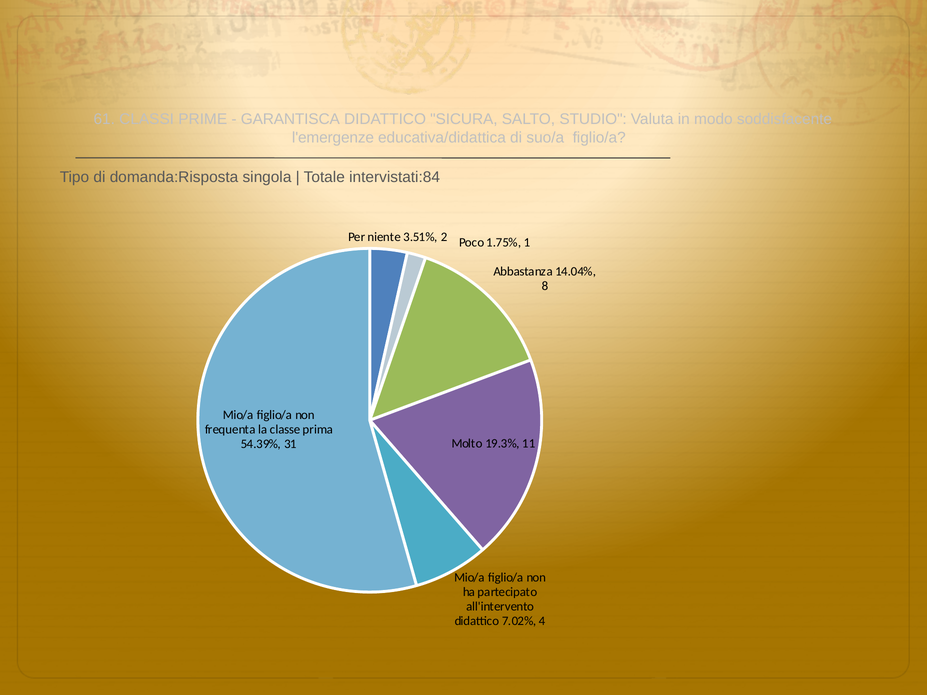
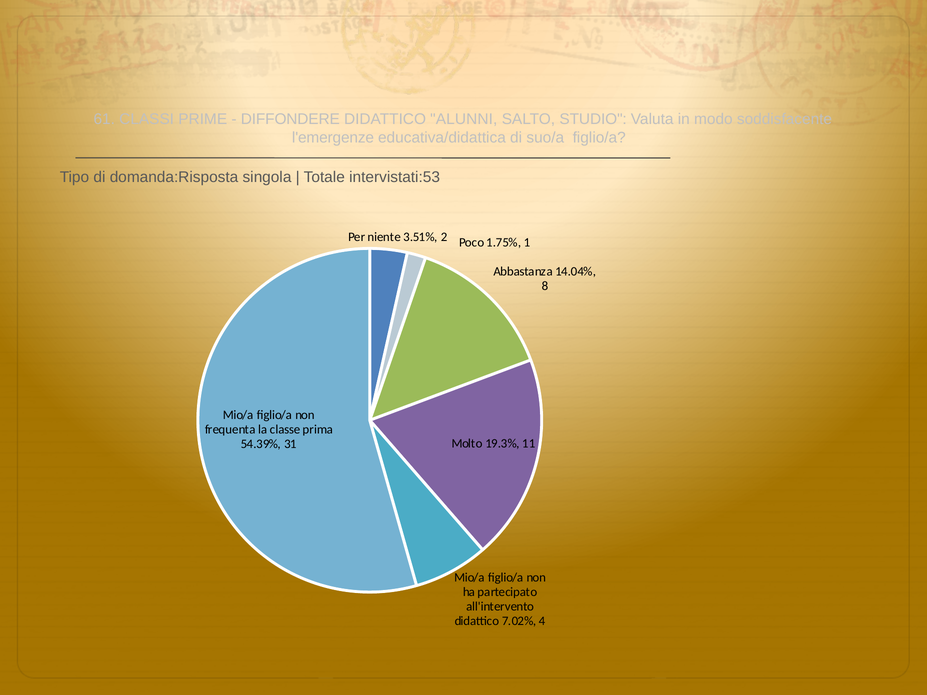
GARANTISCA: GARANTISCA -> DIFFONDERE (290, 119)
SICURA: SICURA -> ALUNNI (464, 119)
intervistati:84: intervistati:84 -> intervistati:53 (395, 177)
